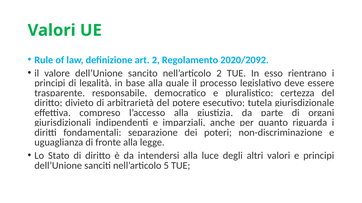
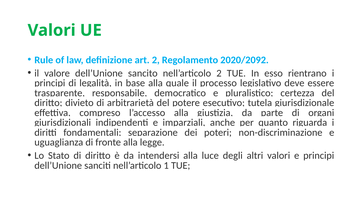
5: 5 -> 1 (166, 166)
